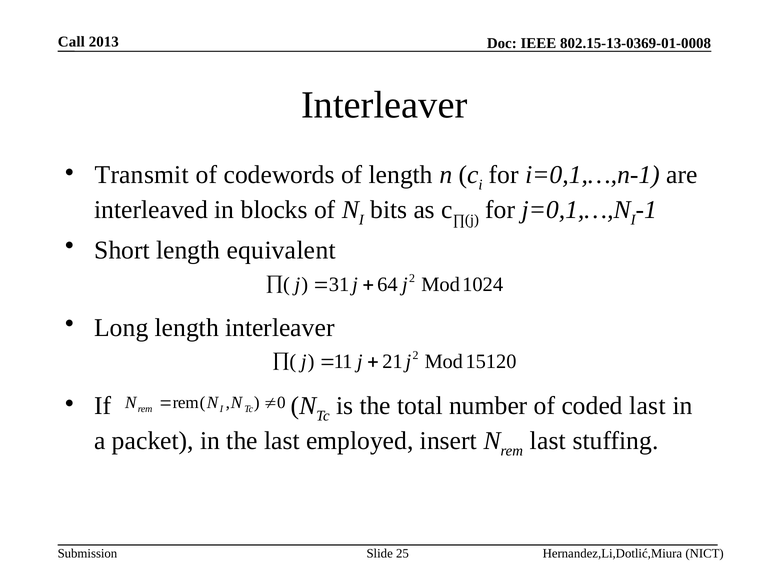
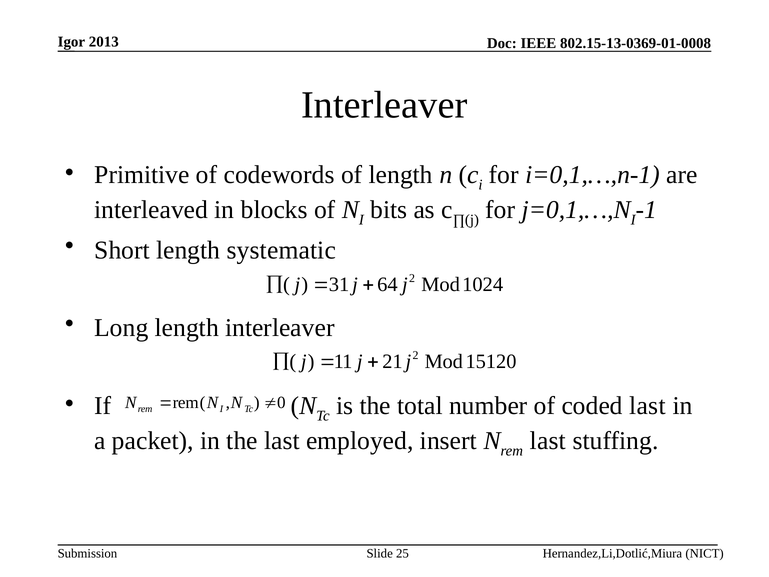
Call: Call -> Igor (71, 42)
Transmit: Transmit -> Primitive (142, 175)
equivalent: equivalent -> systematic (281, 250)
